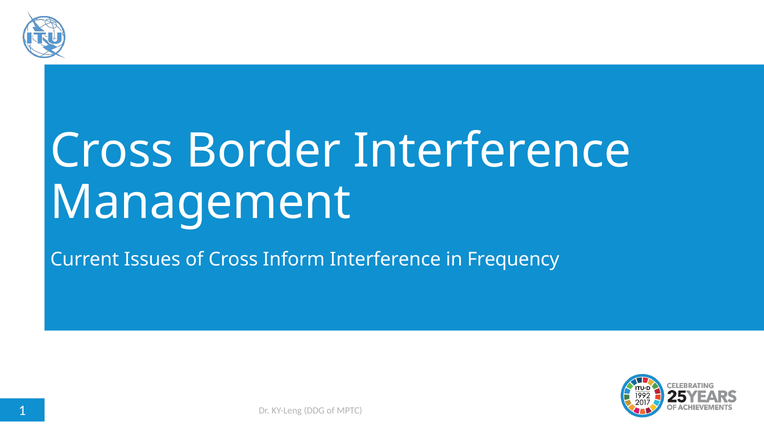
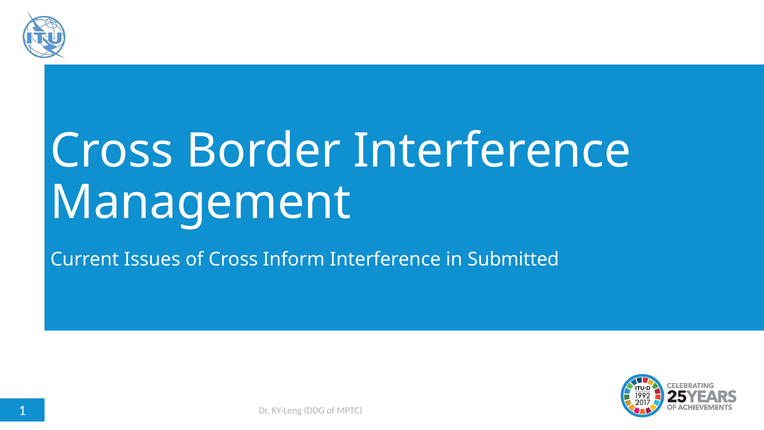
Frequency: Frequency -> Submitted (513, 259)
